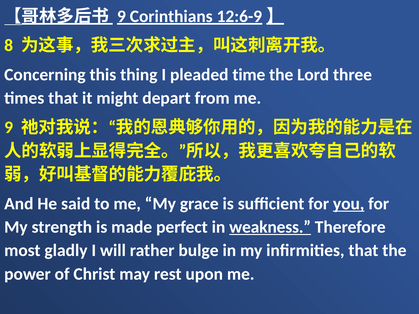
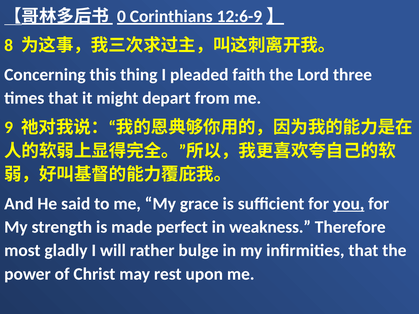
9: 9 -> 0 (121, 16)
time: time -> faith (249, 75)
weakness underline: present -> none (270, 227)
